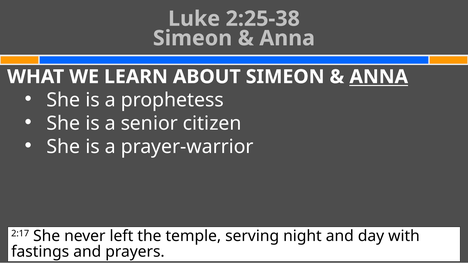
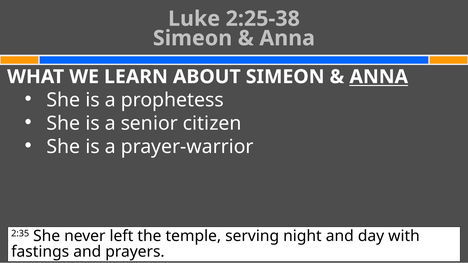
2:17: 2:17 -> 2:35 (20, 234)
